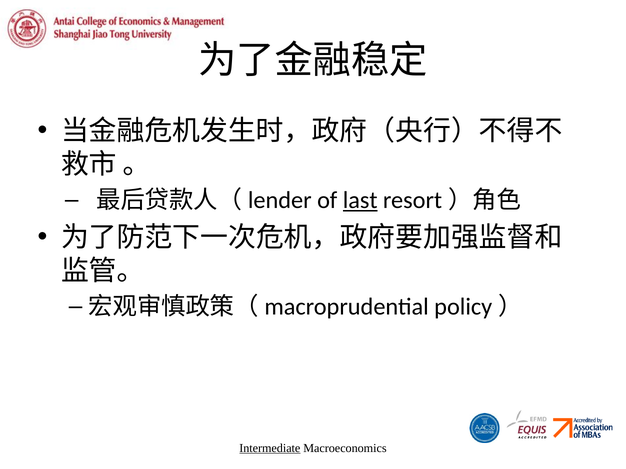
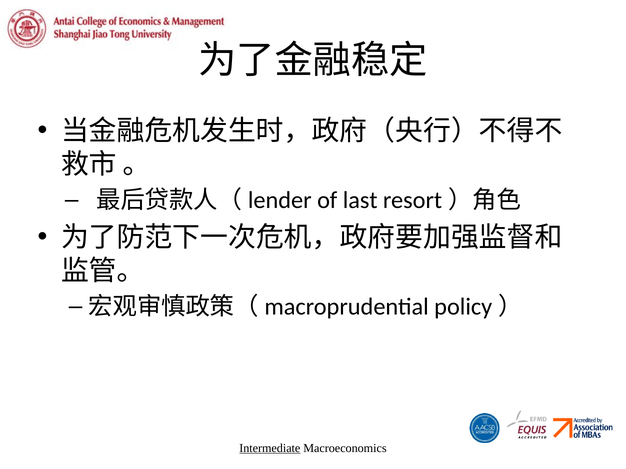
last underline: present -> none (360, 201)
